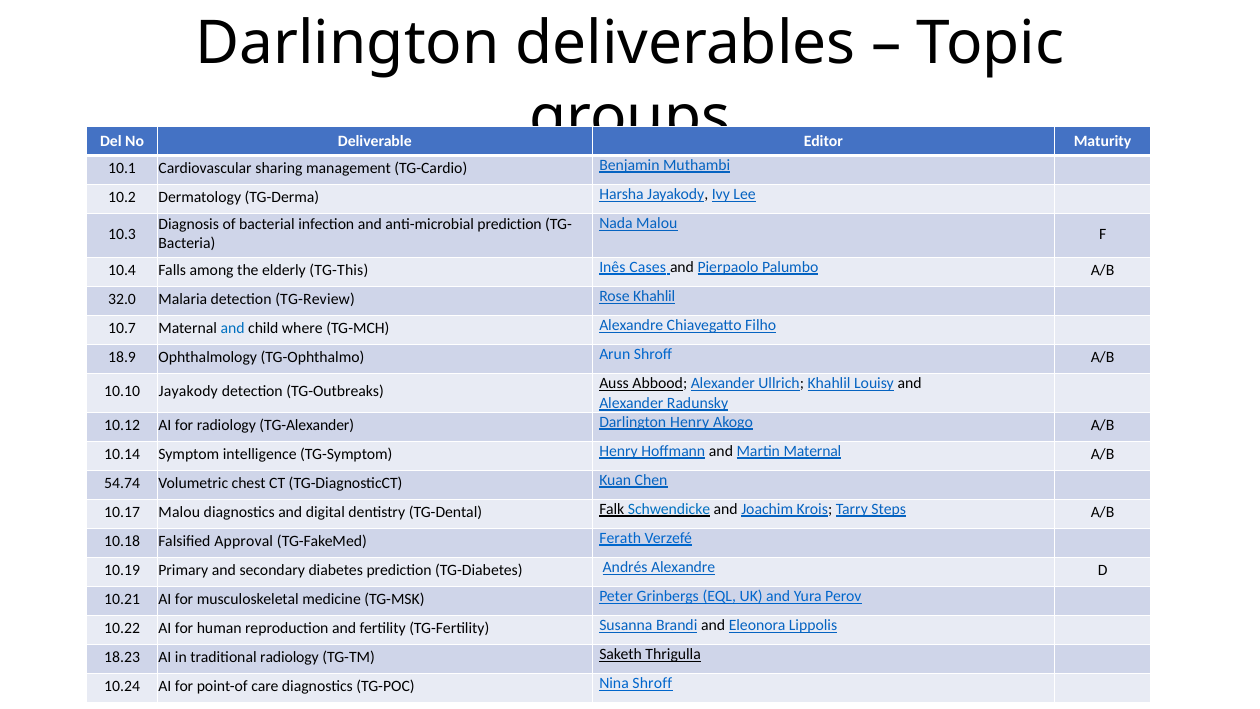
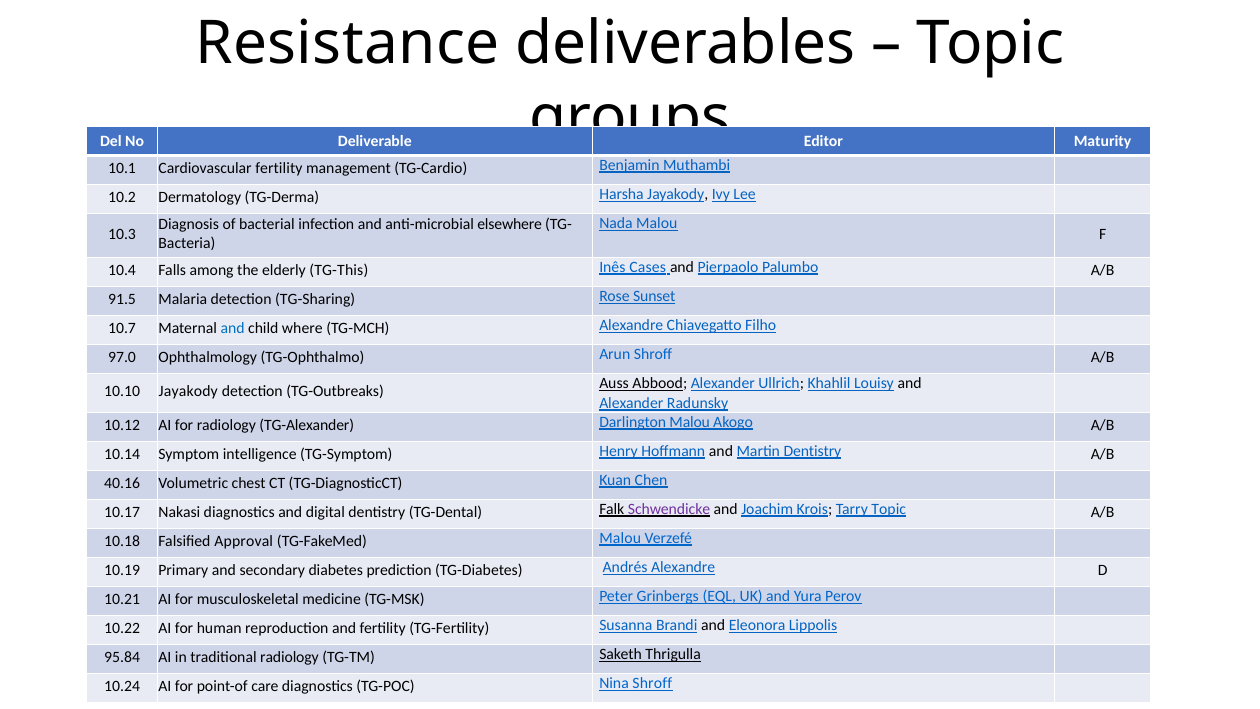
Darlington: Darlington -> Resistance (347, 44)
Cardiovascular sharing: sharing -> fertility (279, 168)
anti-microbial prediction: prediction -> elsewhere (510, 224)
32.0: 32.0 -> 91.5 (122, 299)
TG-Review: TG-Review -> TG-Sharing (315, 299)
Rose Khahlil: Khahlil -> Sunset (654, 296)
18.9: 18.9 -> 97.0 (122, 358)
Darlington Henry: Henry -> Malou (690, 422)
Martin Maternal: Maternal -> Dentistry (812, 451)
54.74: 54.74 -> 40.16 (122, 483)
10.17 Malou: Malou -> Nakasi (179, 512)
Schwendicke colour: blue -> purple (669, 509)
Tarry Steps: Steps -> Topic (889, 509)
TG-FakeMed Ferath: Ferath -> Malou (620, 538)
18.23: 18.23 -> 95.84 (122, 657)
